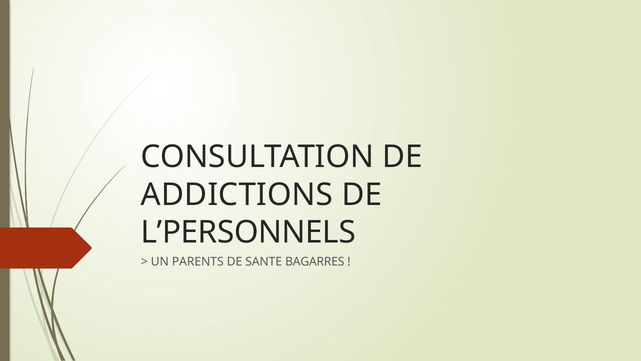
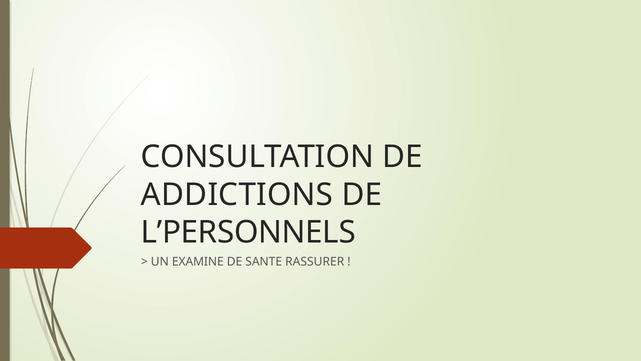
PARENTS: PARENTS -> EXAMINE (198, 262)
BAGARRES: BAGARRES -> RASSURER (315, 262)
